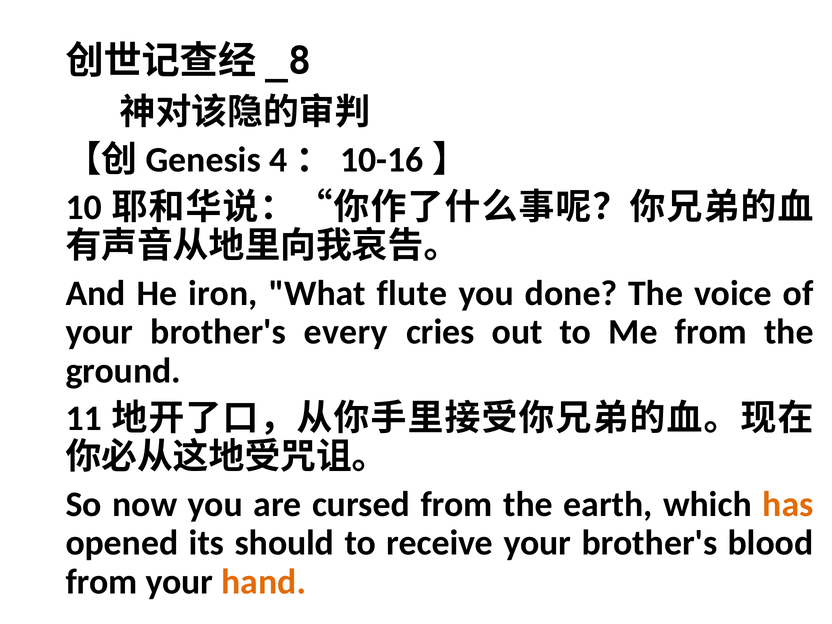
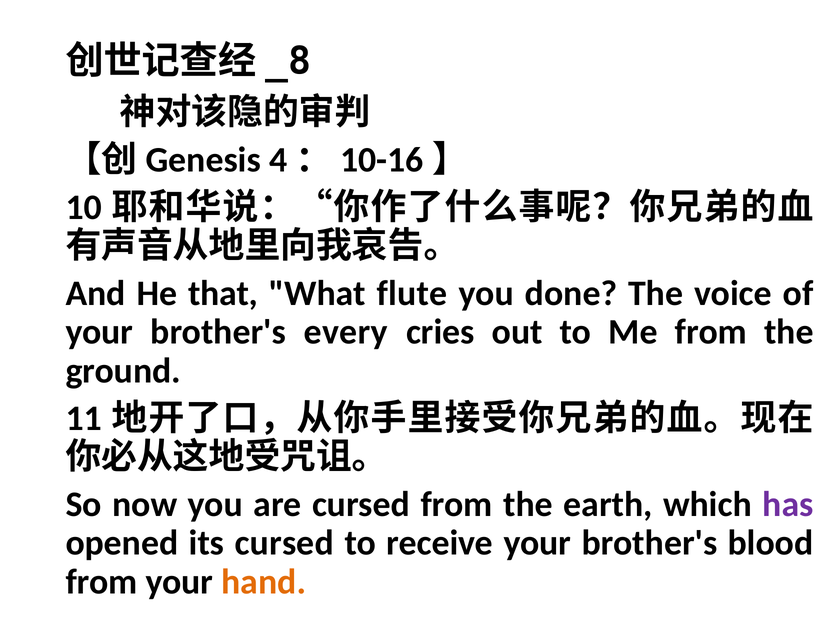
iron: iron -> that (223, 293)
has colour: orange -> purple (788, 504)
its should: should -> cursed (284, 543)
